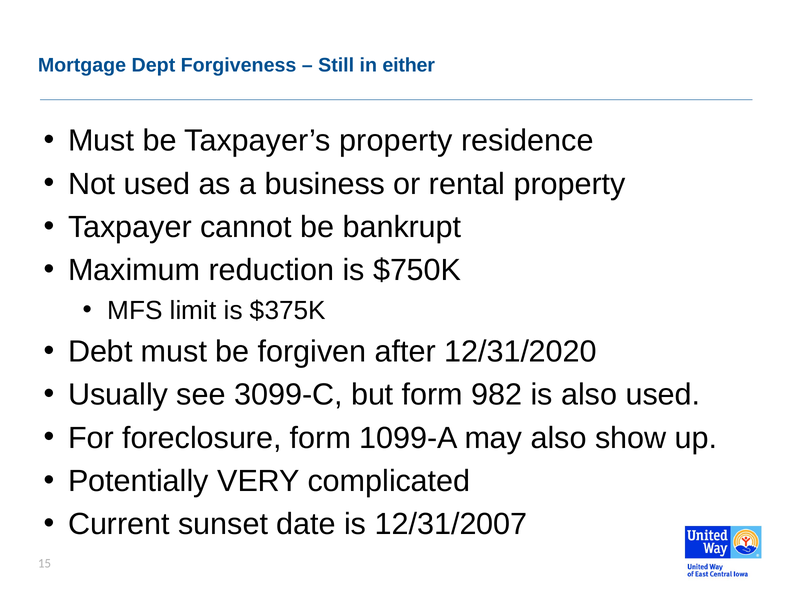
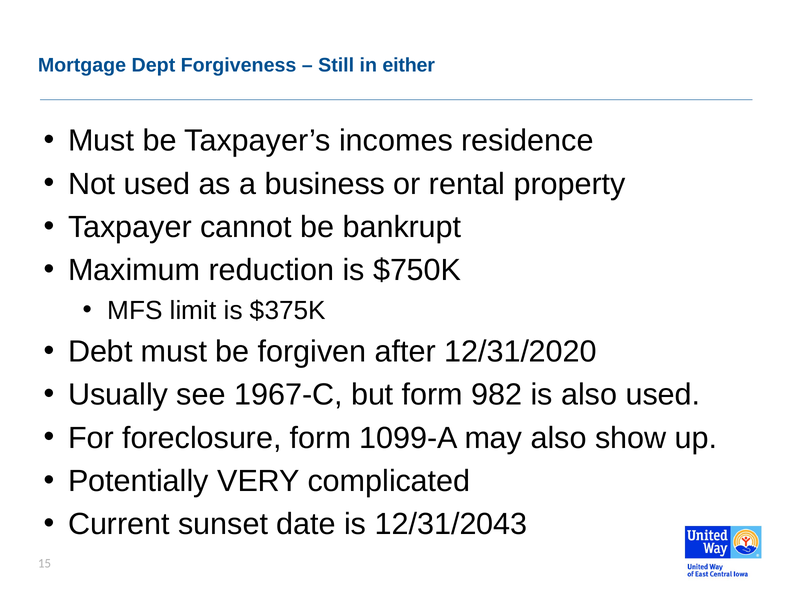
Taxpayer’s property: property -> incomes (396, 141)
3099-C: 3099-C -> 1967-C (288, 394)
12/31/2007: 12/31/2007 -> 12/31/2043 (451, 524)
